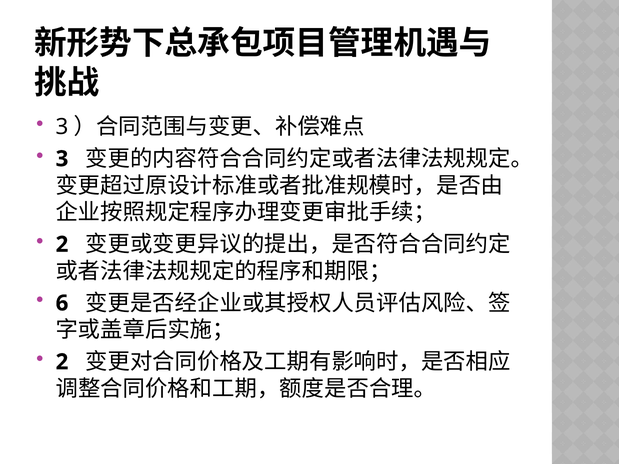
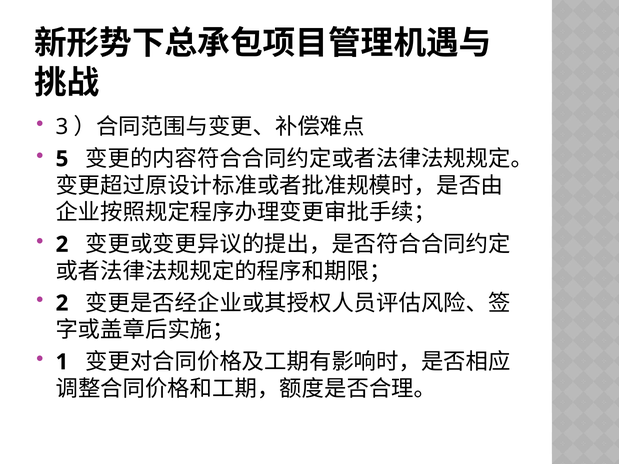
3: 3 -> 5 (62, 159)
6: 6 -> 2 (62, 303)
2: 2 -> 1 (62, 362)
